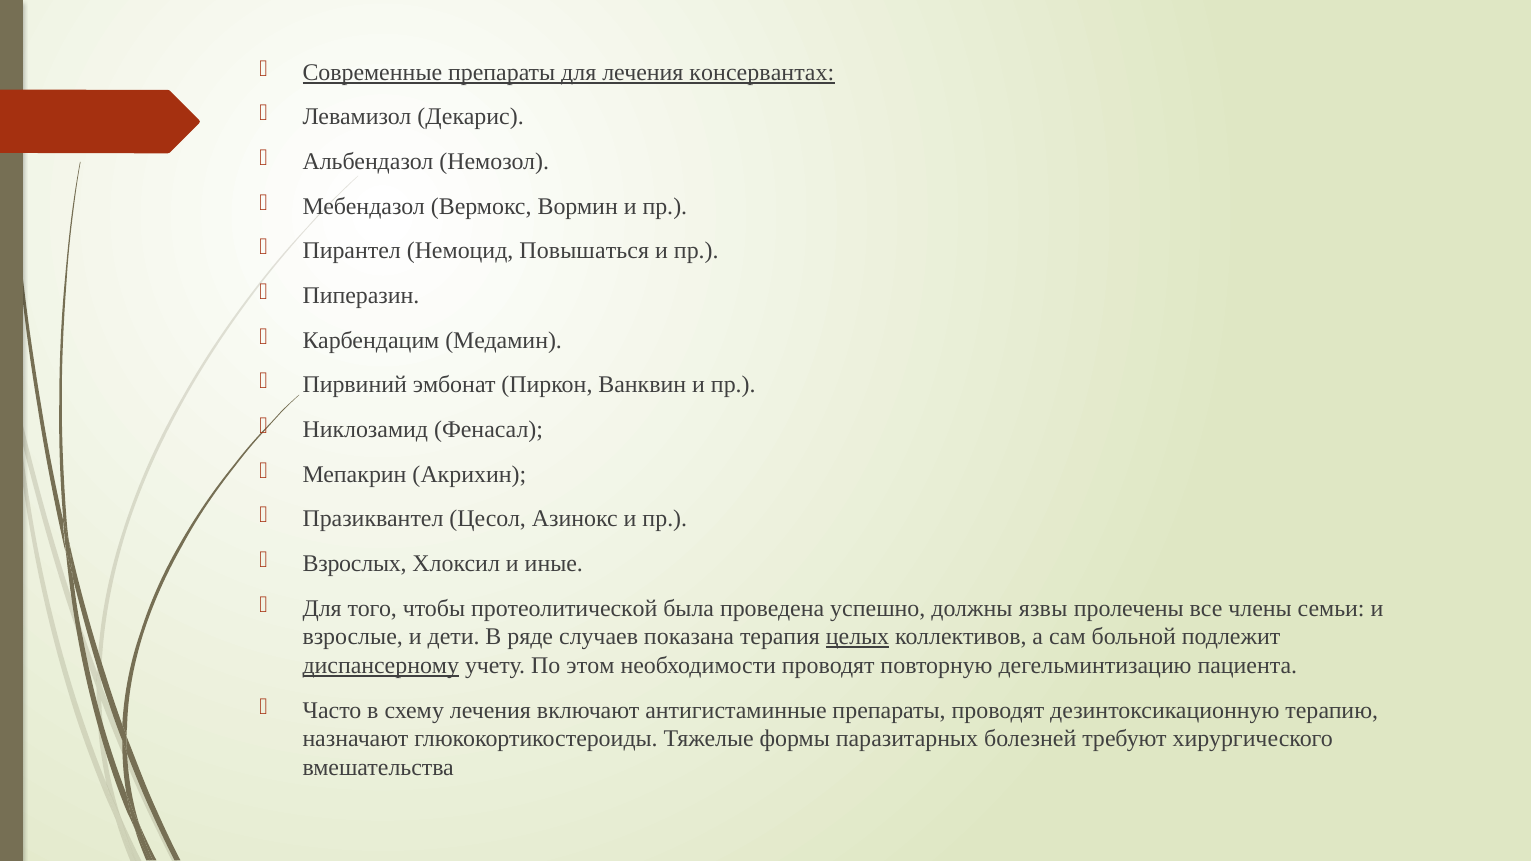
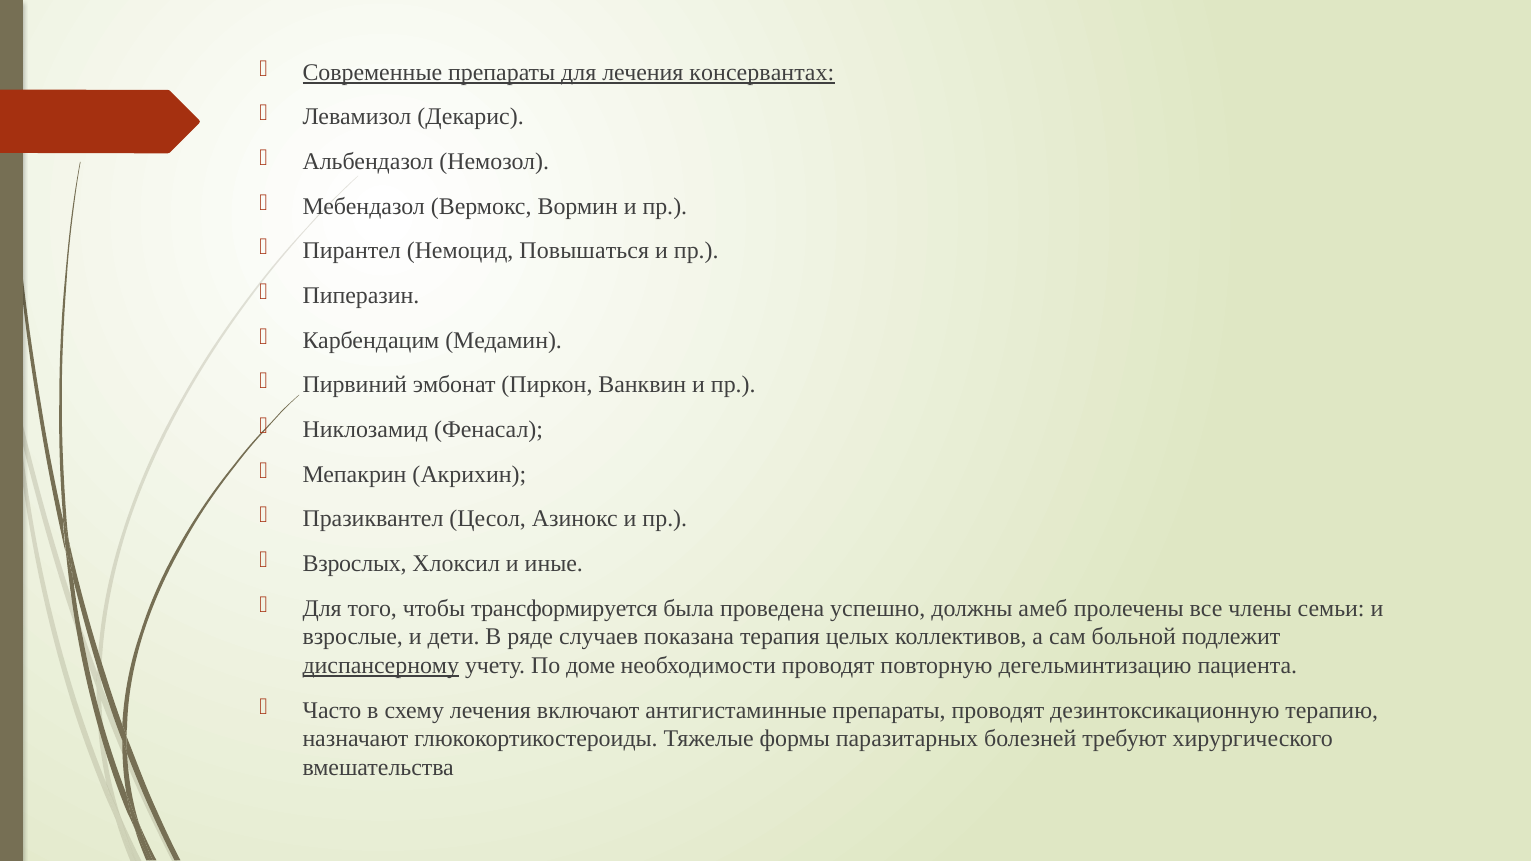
протеолитической: протеолитической -> трансформируется (564, 608)
язвы: язвы -> амеб (1043, 608)
целых underline: present -> none (858, 637)
этом: этом -> доме (591, 666)
